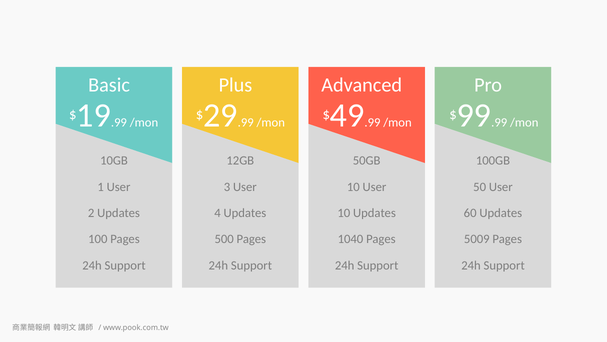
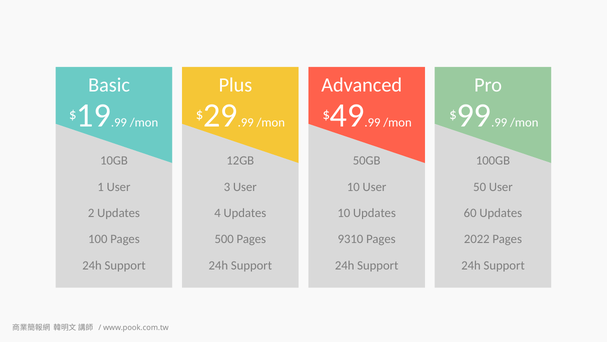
1040: 1040 -> 9310 (350, 239)
5009: 5009 -> 2022 (477, 239)
